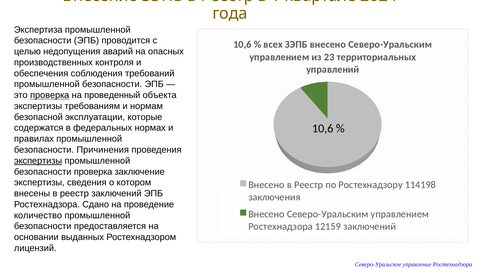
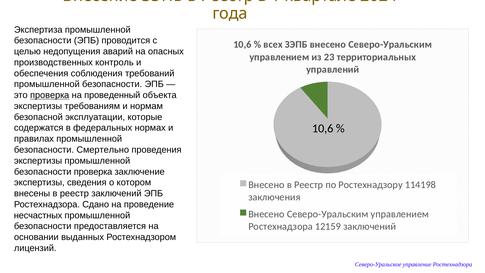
контроля: контроля -> контроль (114, 62)
Причинения: Причинения -> Смертельно (103, 150)
экспертизы underline: present -> none (38, 161)
количество: количество -> несчастных (38, 215)
